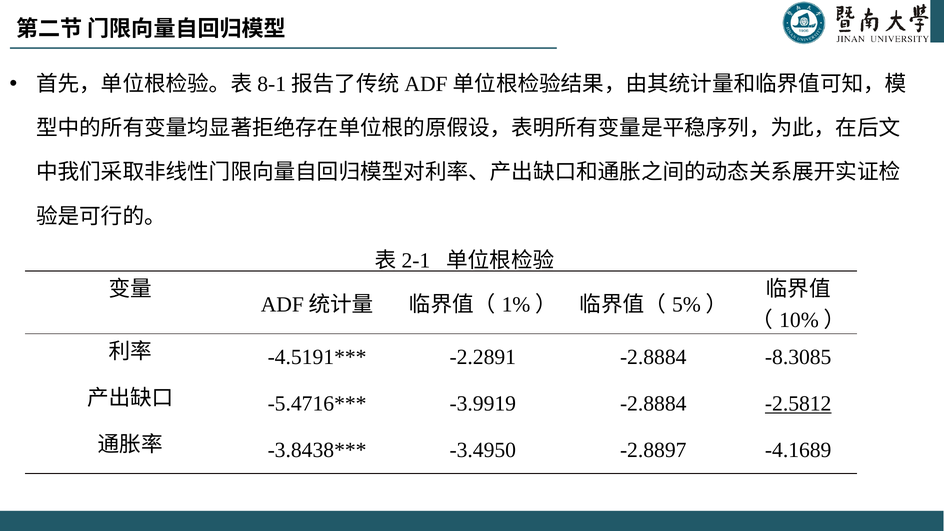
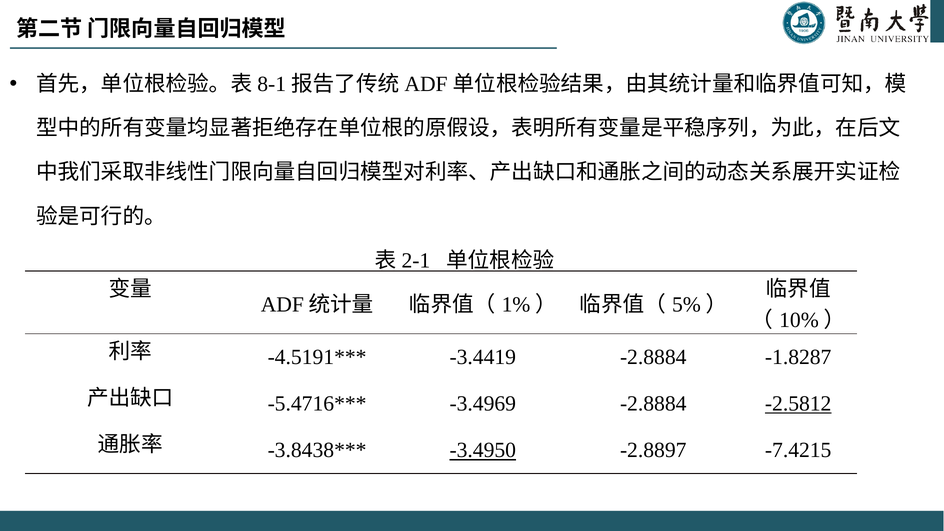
-2.2891: -2.2891 -> -3.4419 (483, 357)
-8.3085: -8.3085 -> -1.8287 (798, 357)
-3.9919: -3.9919 -> -3.4969 (483, 404)
-3.4950 underline: none -> present (483, 450)
-4.1689: -4.1689 -> -7.4215 (798, 450)
